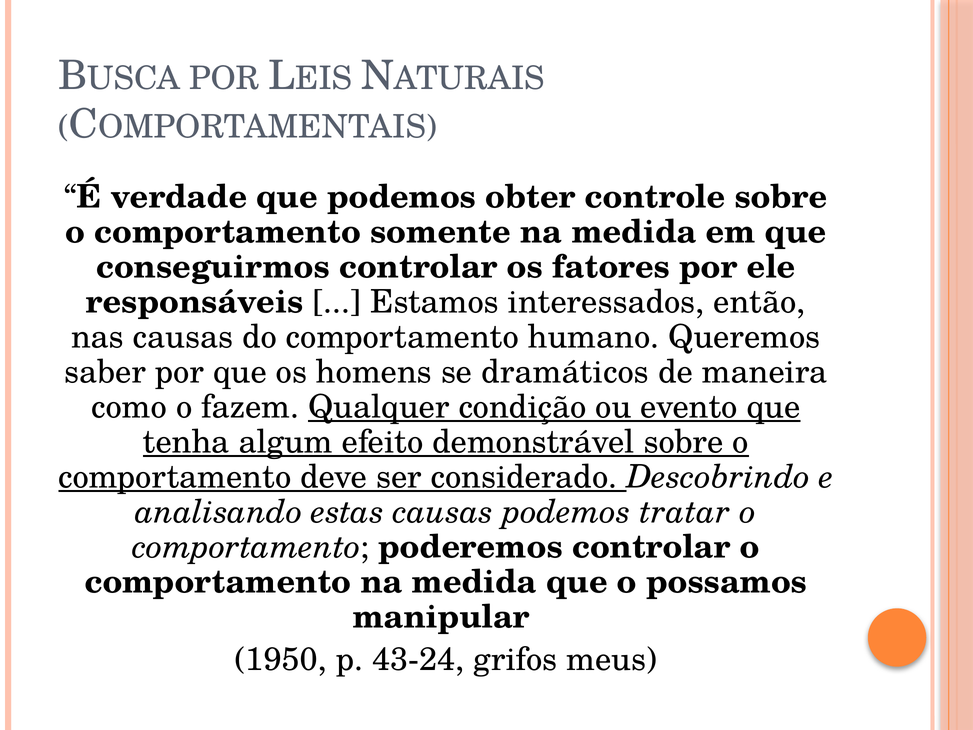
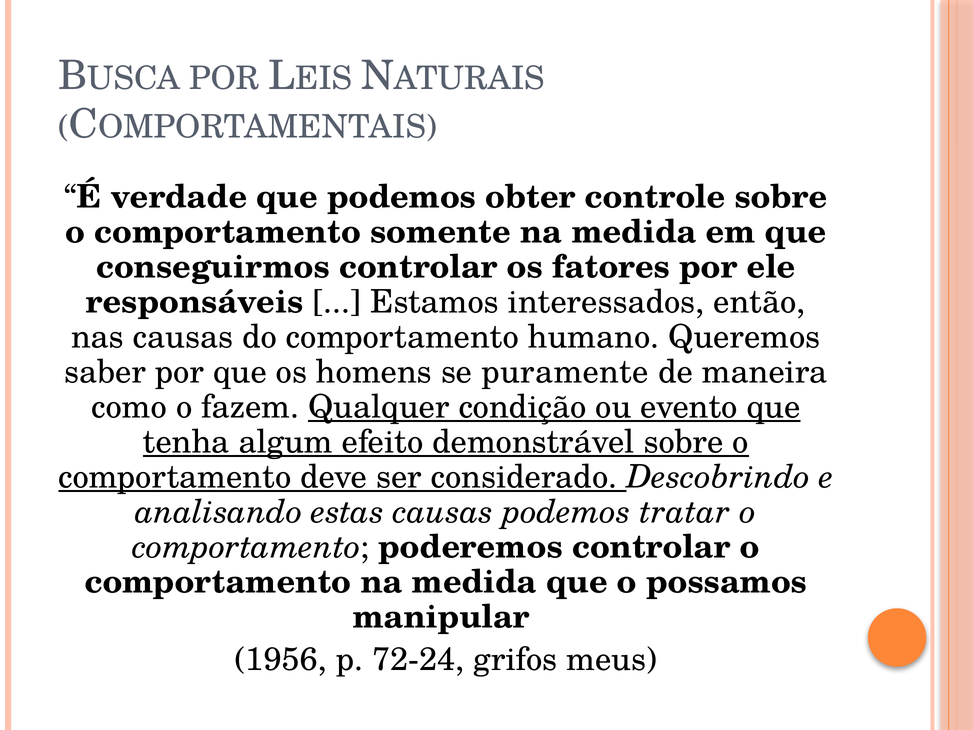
dramáticos: dramáticos -> puramente (565, 372)
1950: 1950 -> 1956 (281, 659)
43-24: 43-24 -> 72-24 (418, 659)
